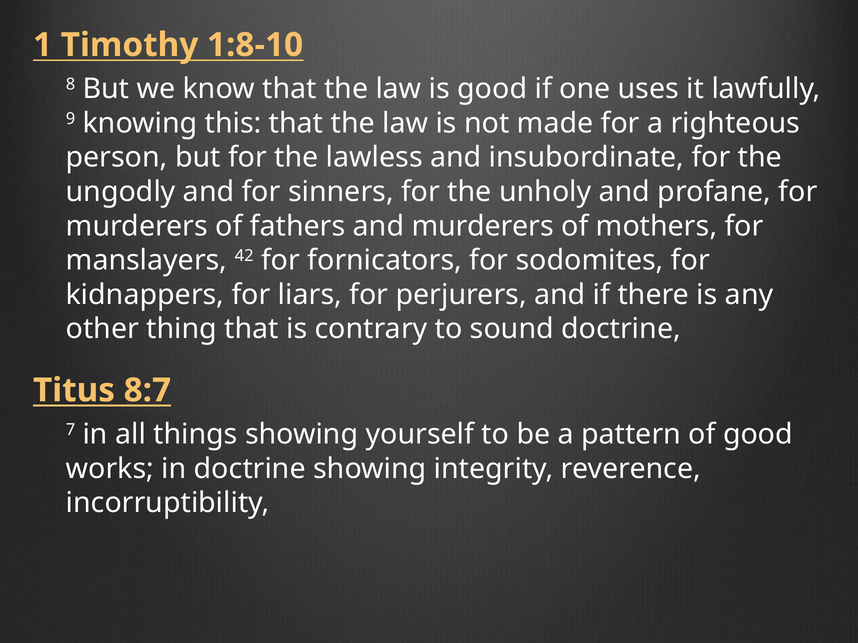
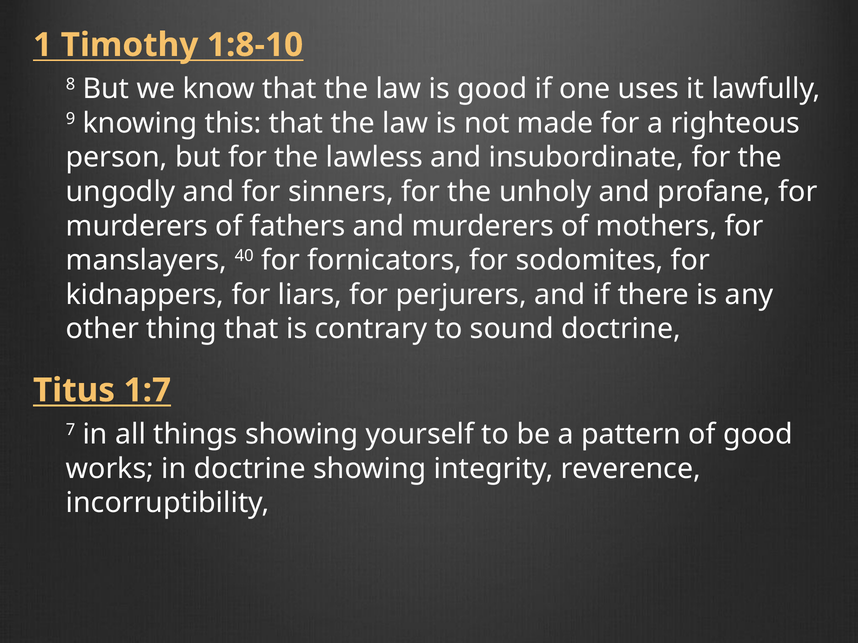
42: 42 -> 40 (244, 256)
8:7: 8:7 -> 1:7 (147, 391)
